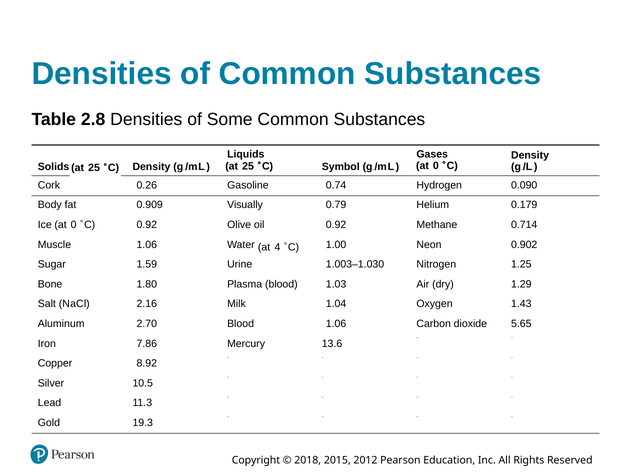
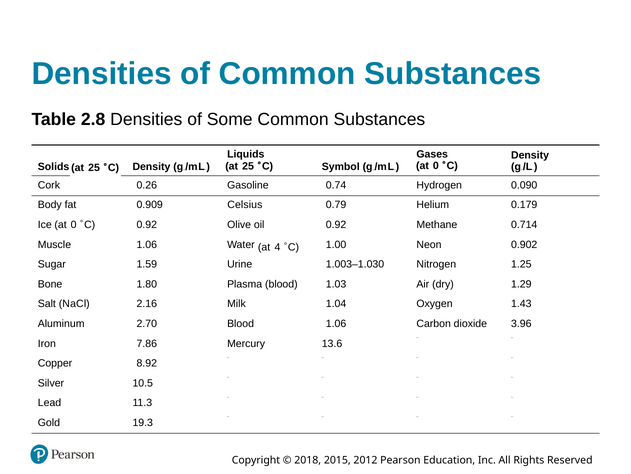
0.909 Visually: Visually -> Celsius (245, 205)
5.65: 5.65 -> 3.96 (521, 323)
